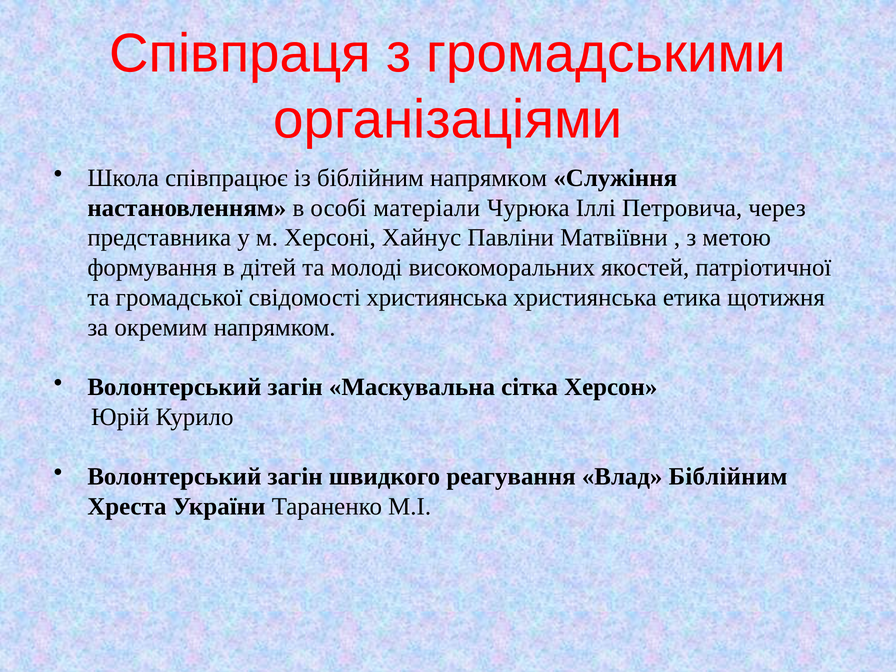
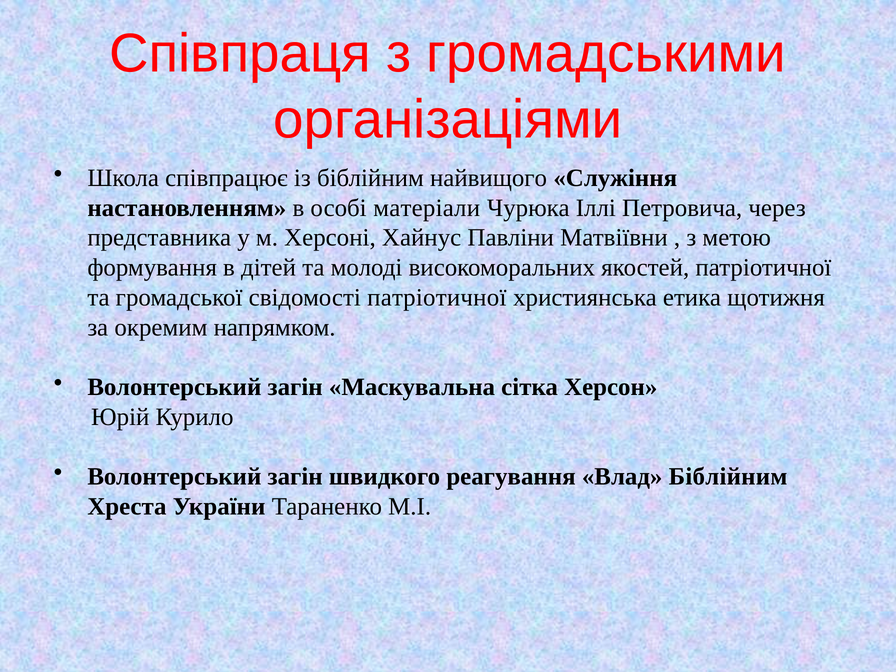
біблійним напрямком: напрямком -> найвищого (489, 178)
свідомості християнська: християнська -> патріотичної (437, 297)
